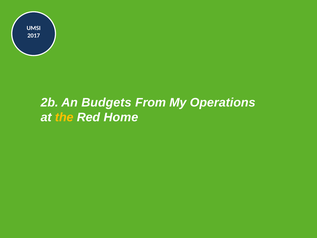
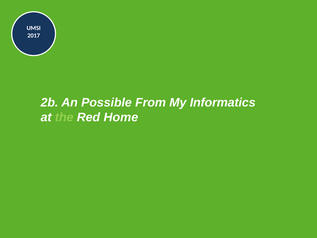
Budgets: Budgets -> Possible (106, 102)
Operations: Operations -> Informatics (223, 102)
the colour: yellow -> light green (64, 117)
